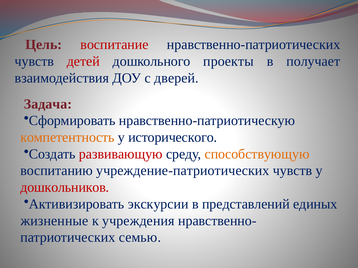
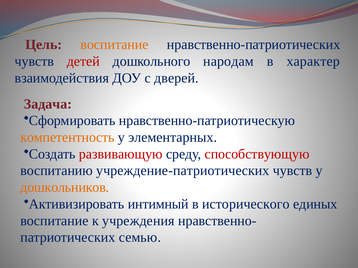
воспитание colour: red -> orange (114, 45)
проекты: проекты -> народам (228, 61)
получает: получает -> характер (313, 61)
исторического: исторического -> элементарных (173, 138)
способствующую colour: orange -> red (257, 154)
дошкольников colour: red -> orange (65, 188)
экскурсии: экскурсии -> интимный (158, 204)
представлений: представлений -> исторического (246, 204)
жизненные: жизненные -> воспитание (54, 221)
